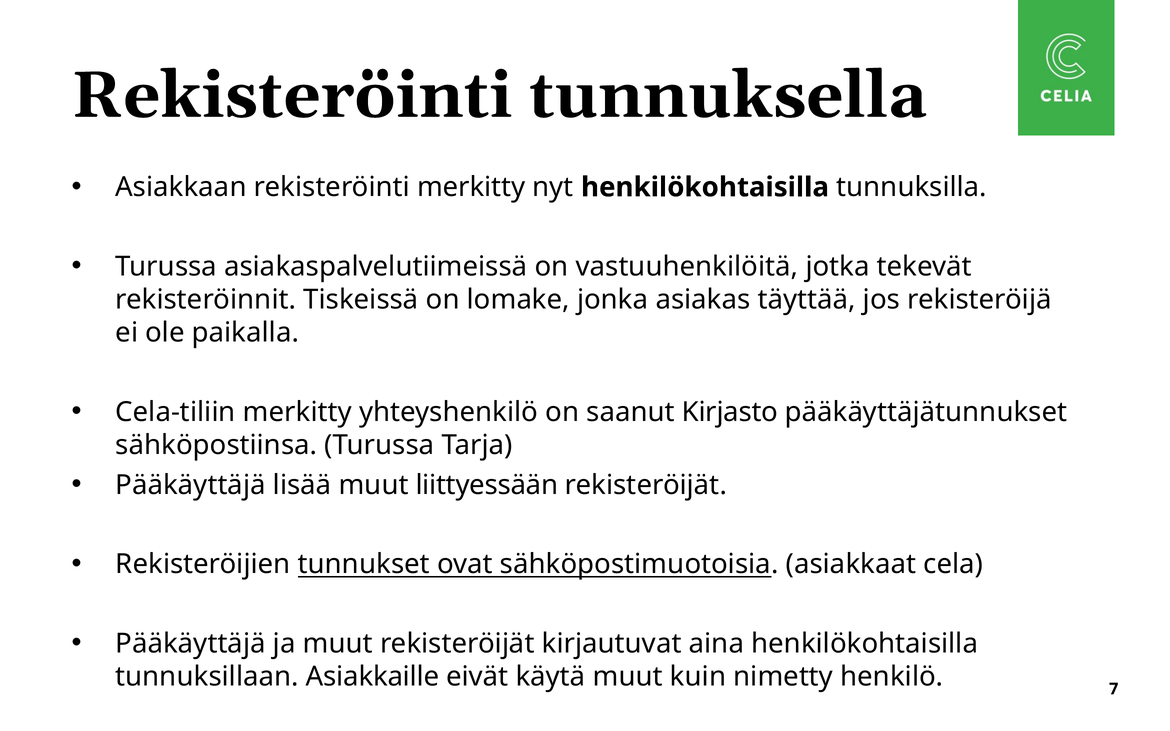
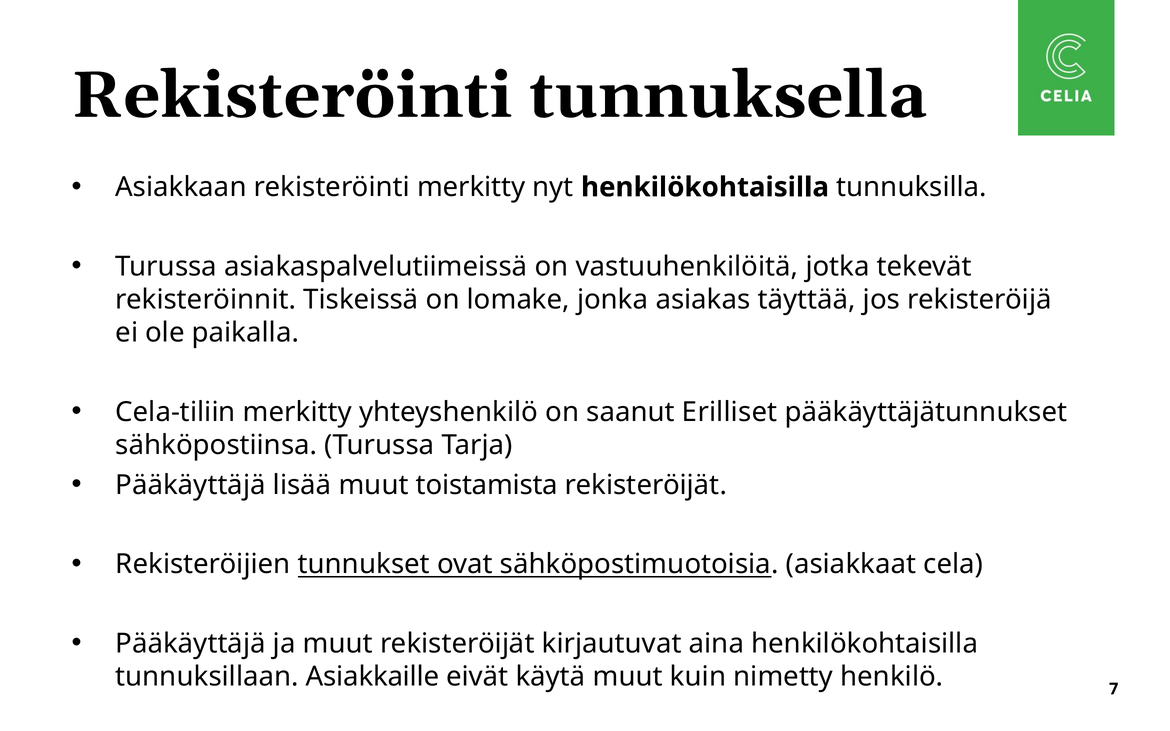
Kirjasto: Kirjasto -> Erilliset (730, 412)
liittyessään: liittyessään -> toistamista (487, 485)
